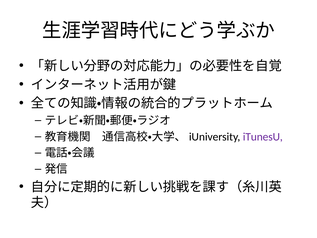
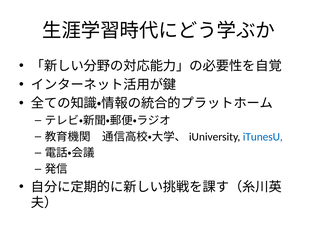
iTunesU colour: purple -> blue (263, 137)
